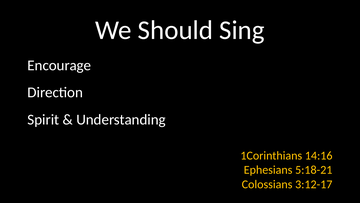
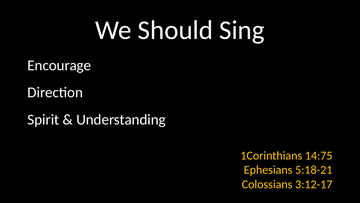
14:16: 14:16 -> 14:75 (319, 155)
